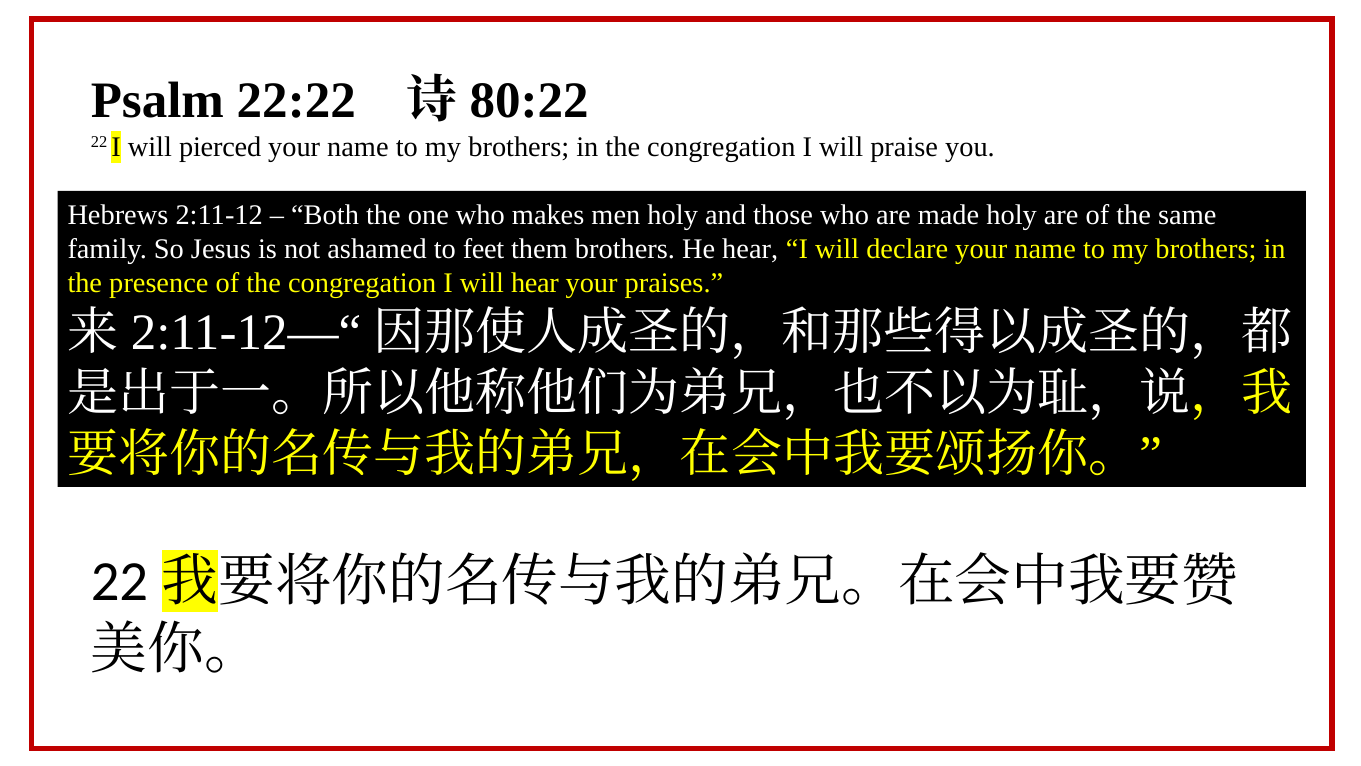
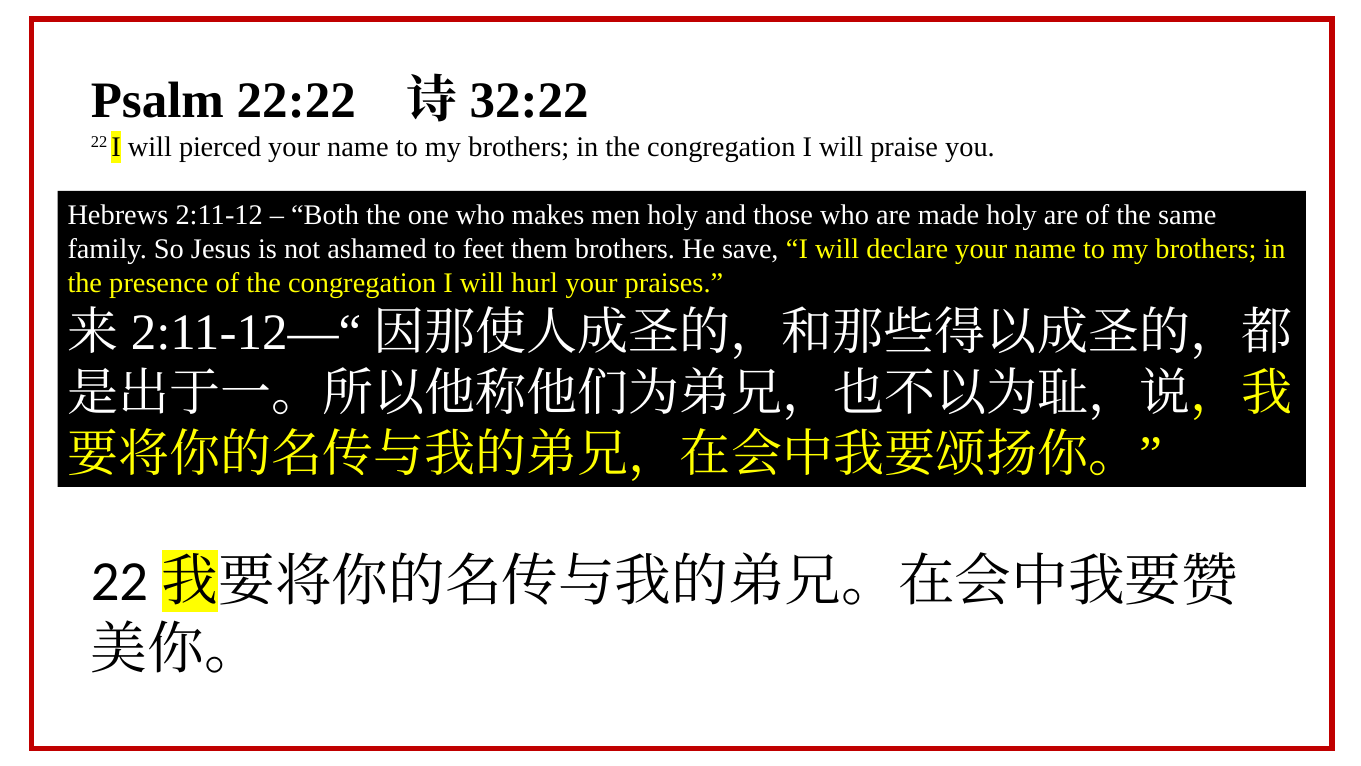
80:22: 80:22 -> 32:22 (529, 101)
He hear: hear -> save (750, 249)
will hear: hear -> hurl (535, 283)
